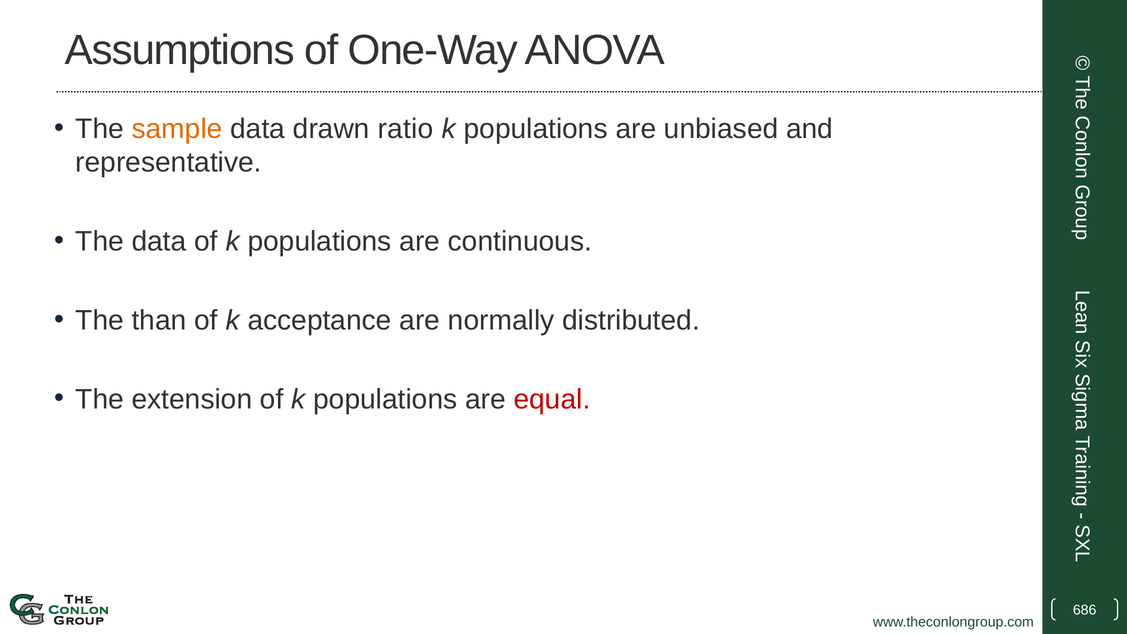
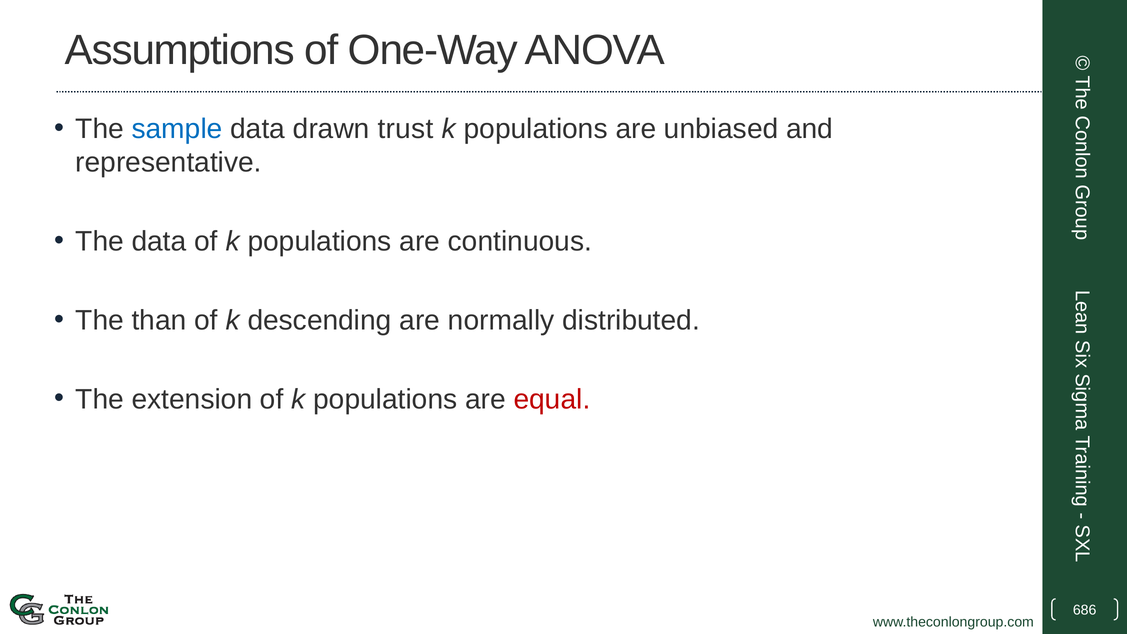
sample colour: orange -> blue (177, 129)
ratio: ratio -> trust (405, 129)
acceptance: acceptance -> descending (320, 320)
